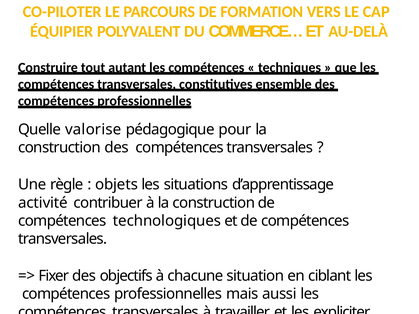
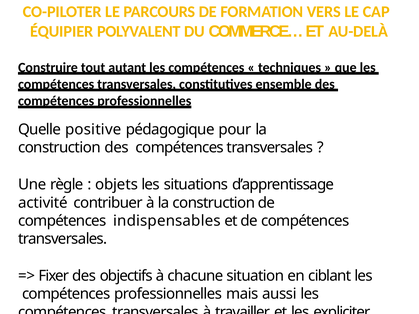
valorise: valorise -> positive (93, 130)
technologiques: technologiques -> indispensables (167, 221)
